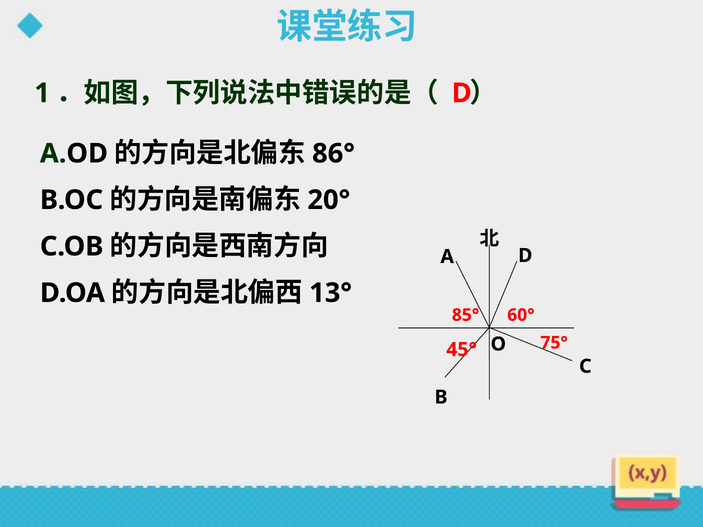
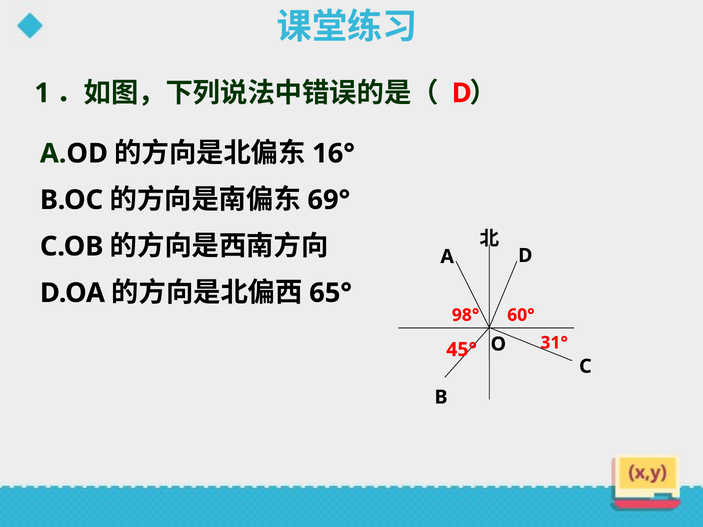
86°: 86° -> 16° (333, 154)
20°: 20° -> 69° (329, 200)
13°: 13° -> 65° (331, 293)
85°: 85° -> 98° (466, 315)
75°: 75° -> 31° (554, 343)
